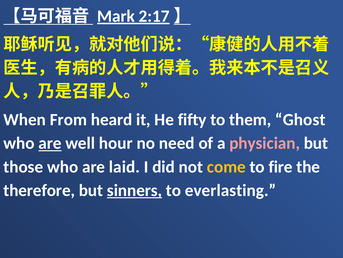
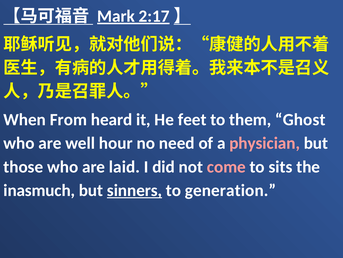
fifty: fifty -> feet (192, 119)
are underline: present -> none (50, 143)
come colour: yellow -> pink (226, 166)
fire: fire -> sits (280, 166)
therefore: therefore -> inasmuch (39, 190)
everlasting: everlasting -> generation (230, 190)
